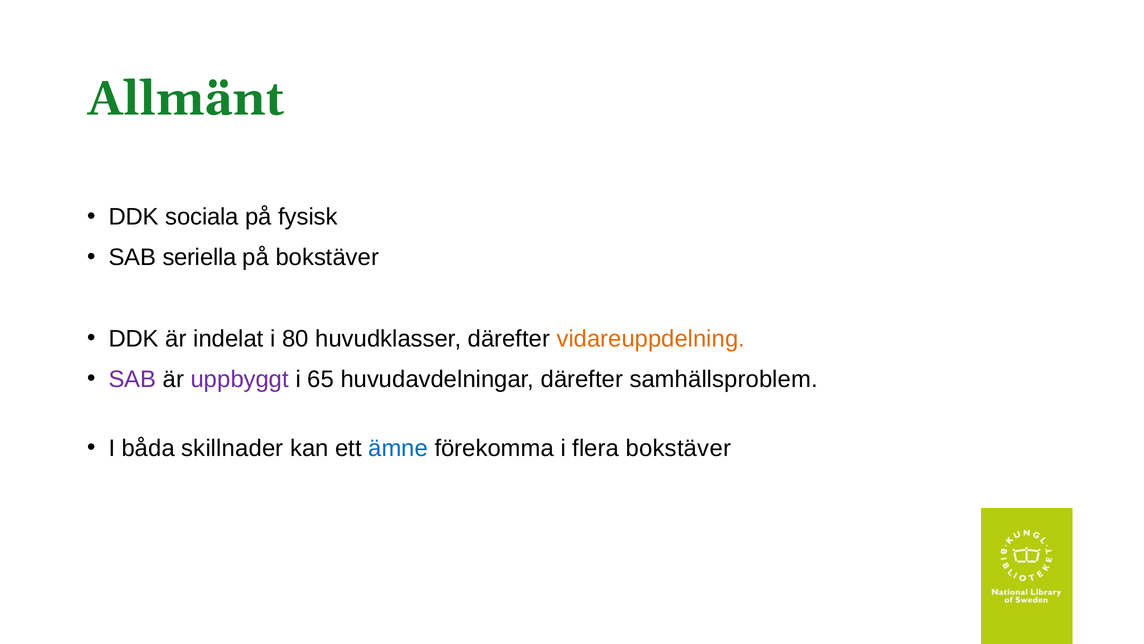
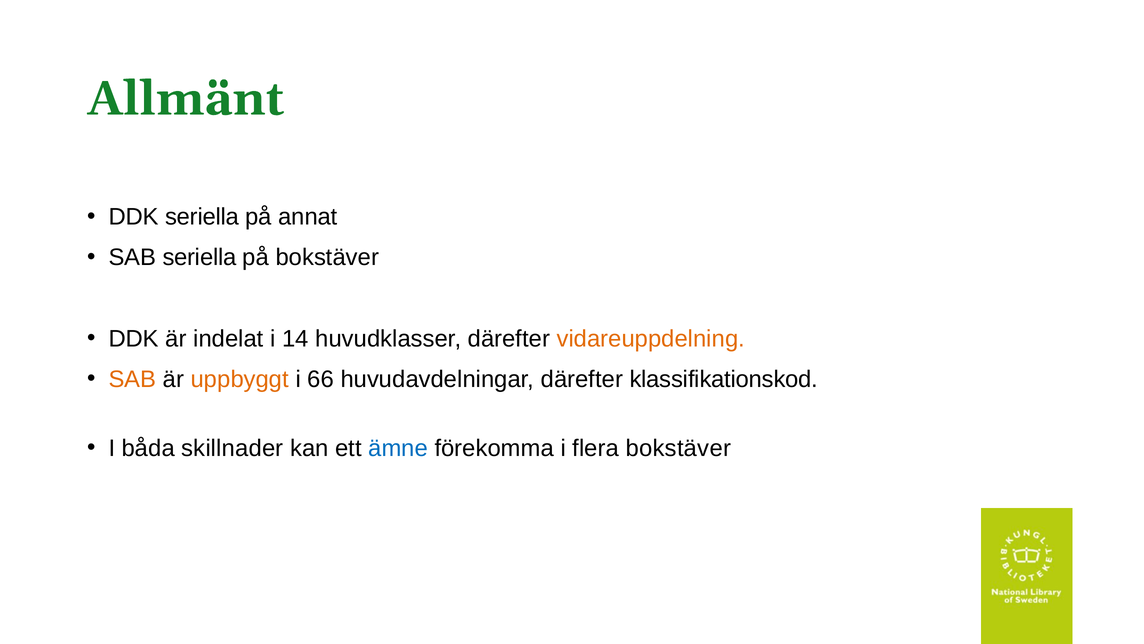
DDK sociala: sociala -> seriella (202, 217)
fysisk: fysisk -> annat (308, 217)
80: 80 -> 14 (295, 338)
SAB colour: purple -> orange (132, 379)
uppbyggt colour: purple -> orange (240, 379)
65: 65 -> 66 (321, 379)
samhällsproblem: samhällsproblem -> klassifikationskod (724, 379)
